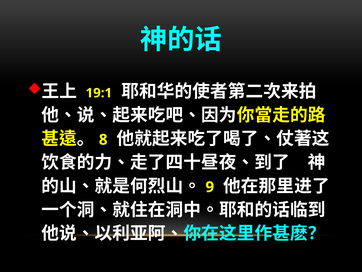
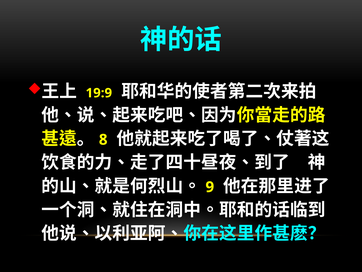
19:1: 19:1 -> 19:9 (99, 93)
